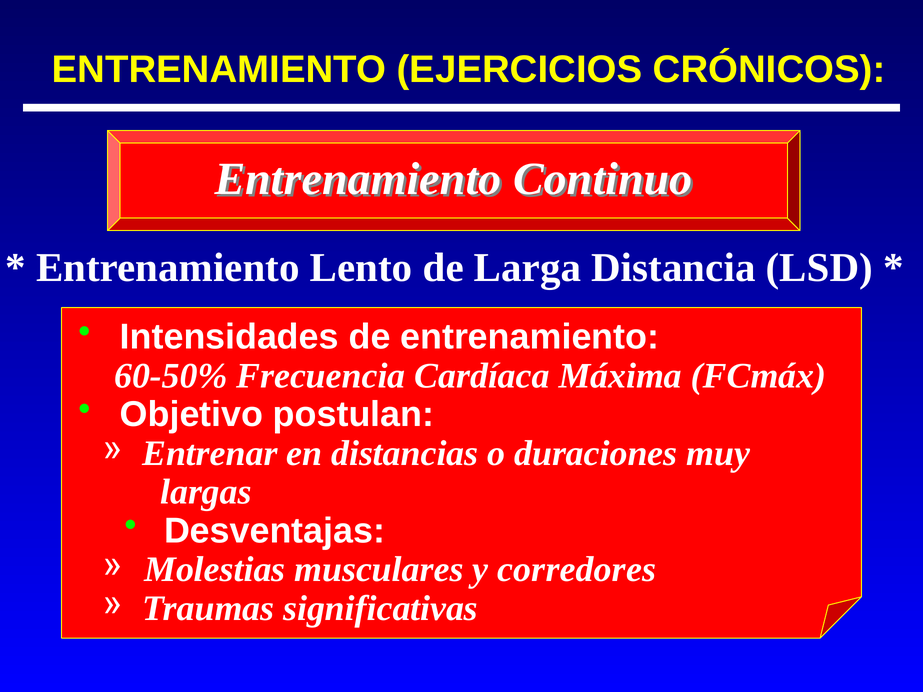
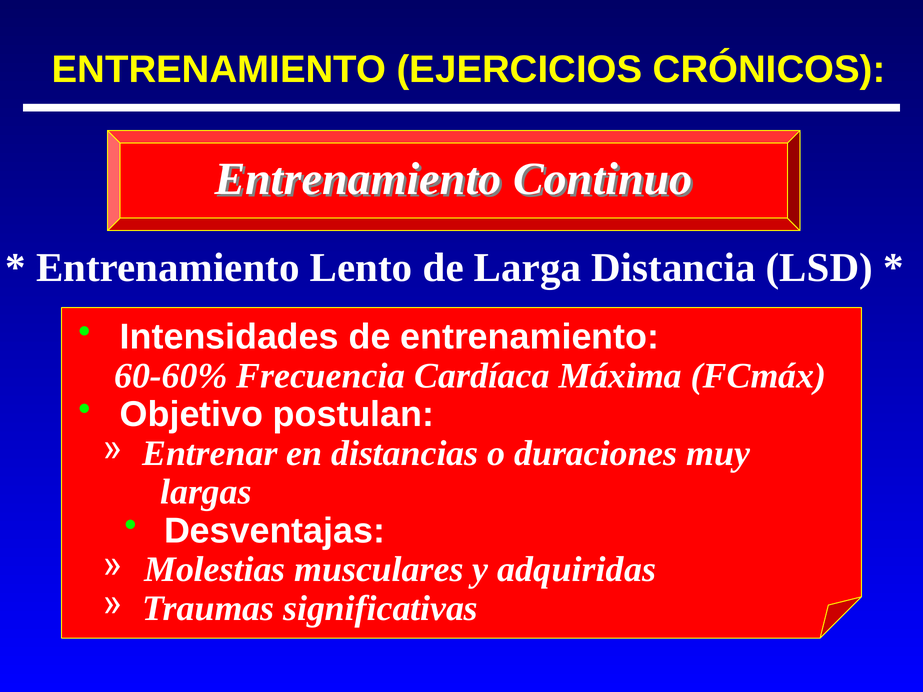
60-50%: 60-50% -> 60-60% (171, 376)
corredores: corredores -> adquiridas (577, 570)
